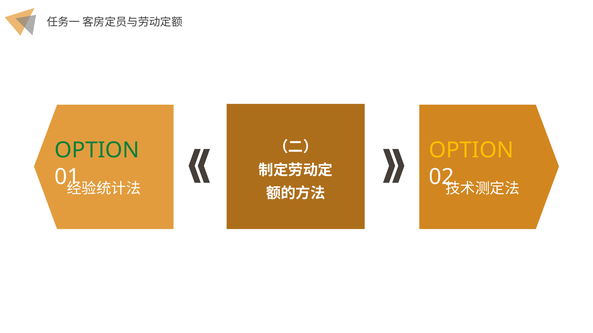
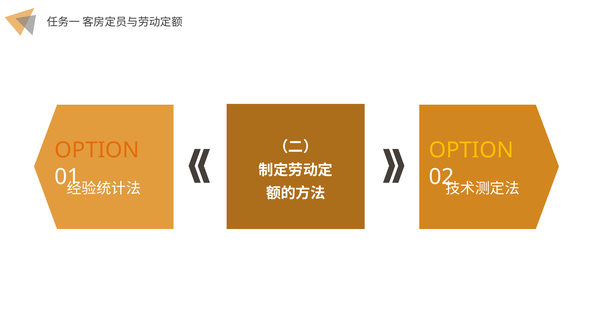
OPTION colour: green -> orange (97, 151)
